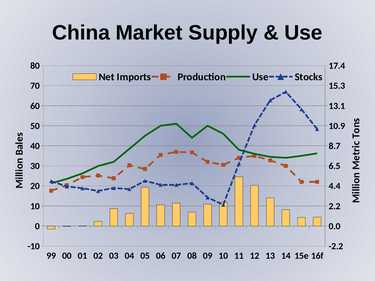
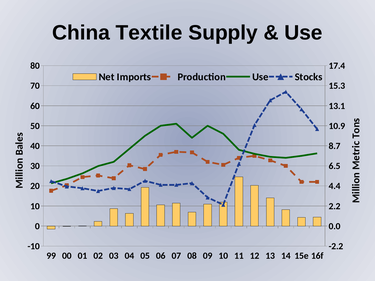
Market: Market -> Textile (149, 33)
